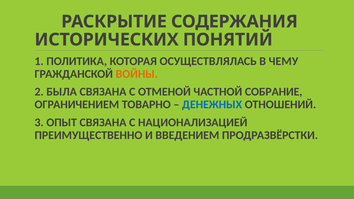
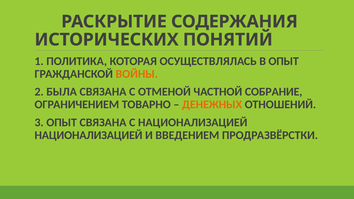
В ЧЕМУ: ЧЕМУ -> ОПЫТ (284, 61)
ДЕНЕЖНЫХ colour: blue -> orange (212, 105)
ПРЕИМУЩЕСТВЕННО: ПРЕИМУЩЕСТВЕННО -> НАЦИОНАЛИЗАЦИЕЙ (88, 135)
